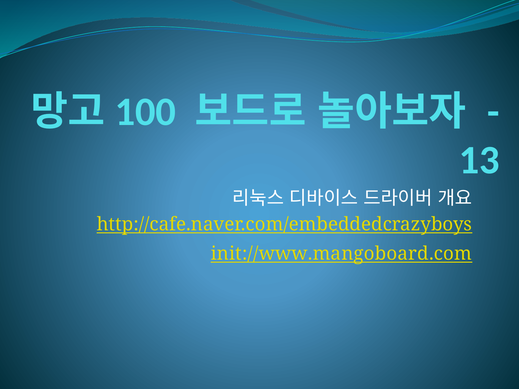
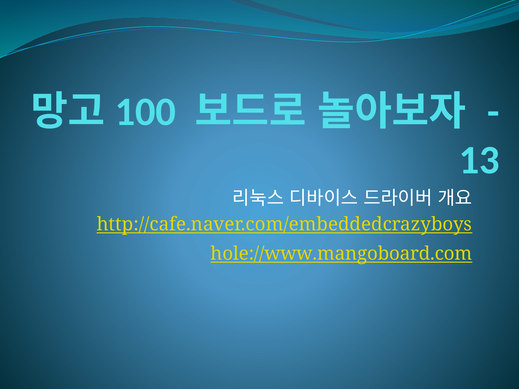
init://www.mangoboard.com: init://www.mangoboard.com -> hole://www.mangoboard.com (341, 254)
